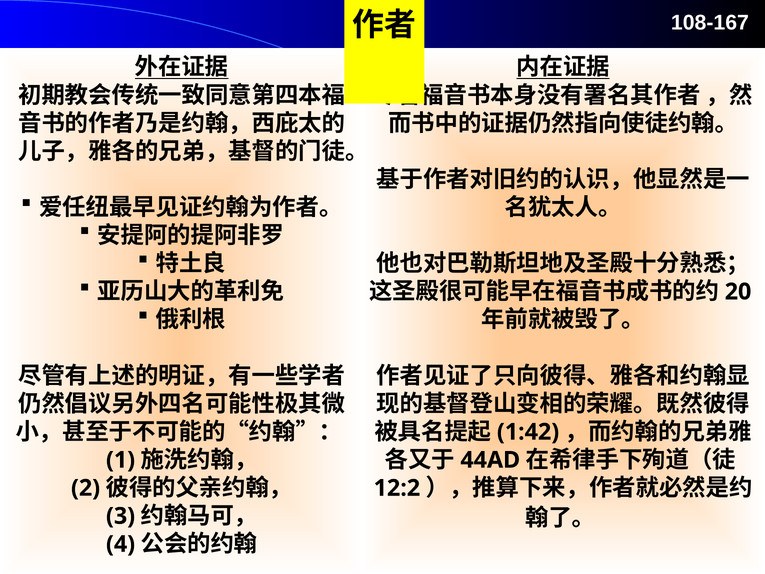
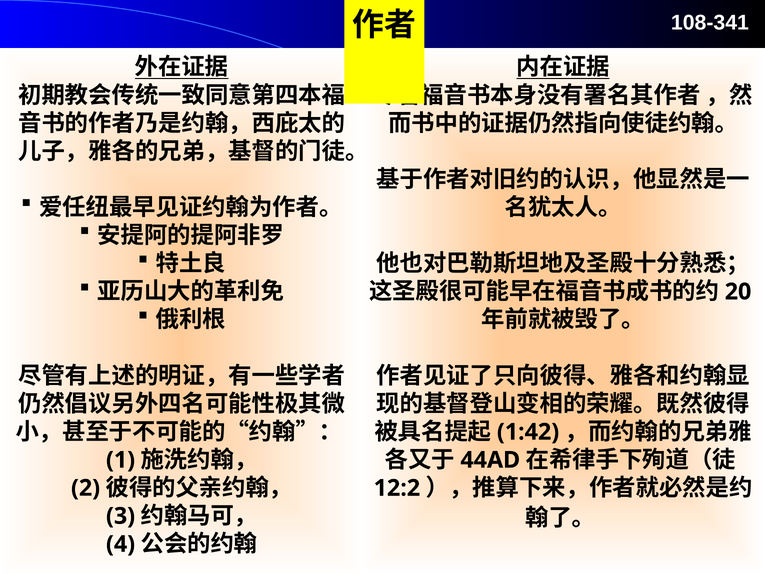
108-167: 108-167 -> 108-341 (710, 23)
